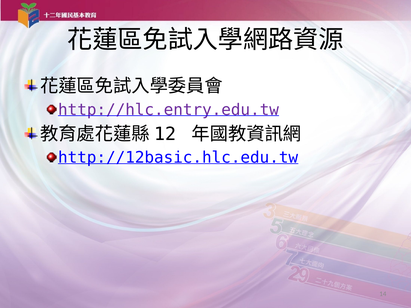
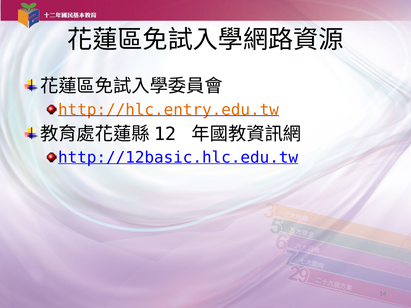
http://hlc.entry.edu.tw colour: purple -> orange (168, 110)
